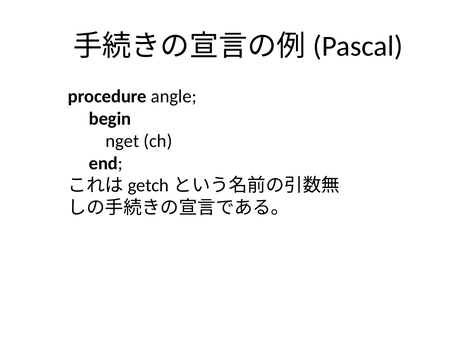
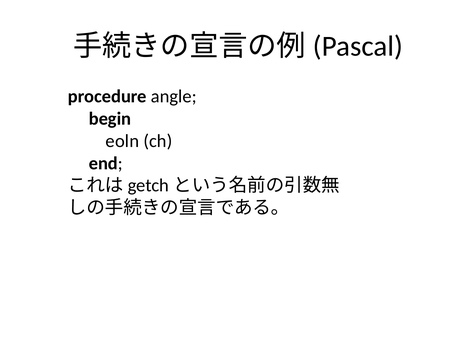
nget: nget -> eoln (122, 141)
